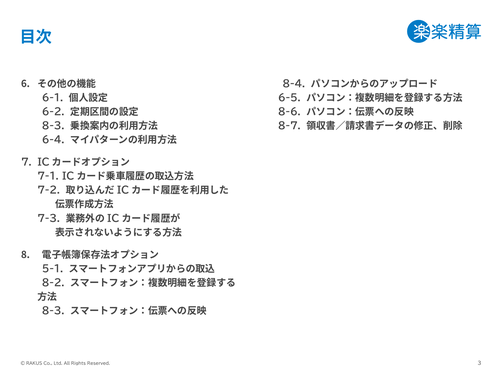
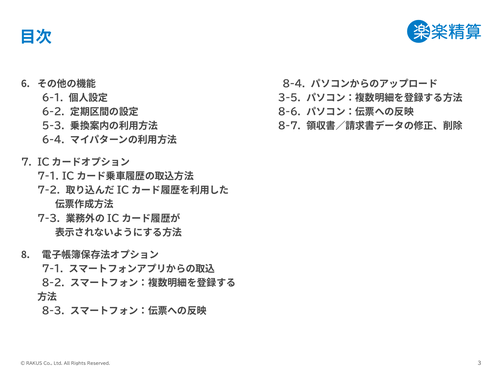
6-5: 6-5 -> 3-5 (289, 98)
8-3: 8-3 -> 5-3 (53, 126)
5-1: 5-1 -> 7-1 (53, 269)
